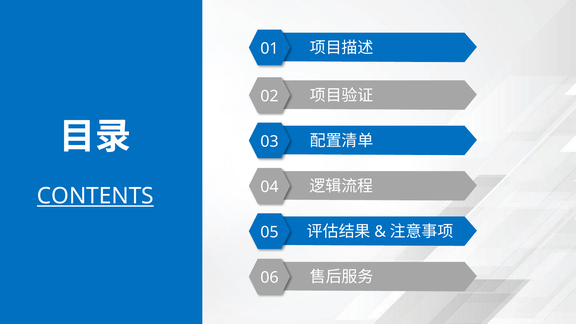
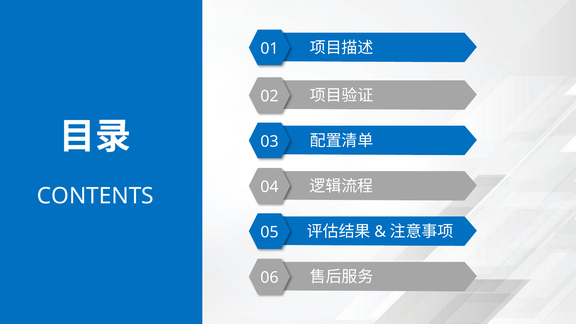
CONTENTS underline: present -> none (95, 196)
